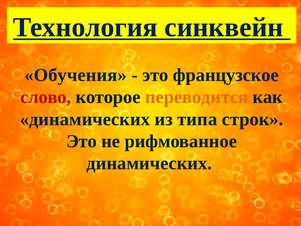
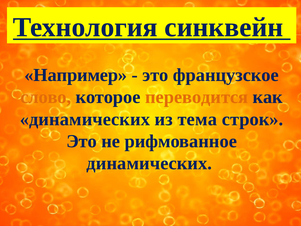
Обучения: Обучения -> Например (76, 75)
слово colour: red -> orange (46, 97)
типа: типа -> тема (197, 119)
